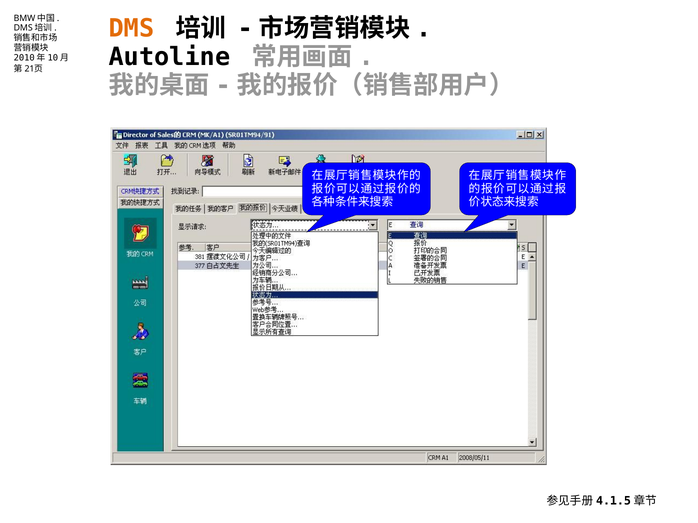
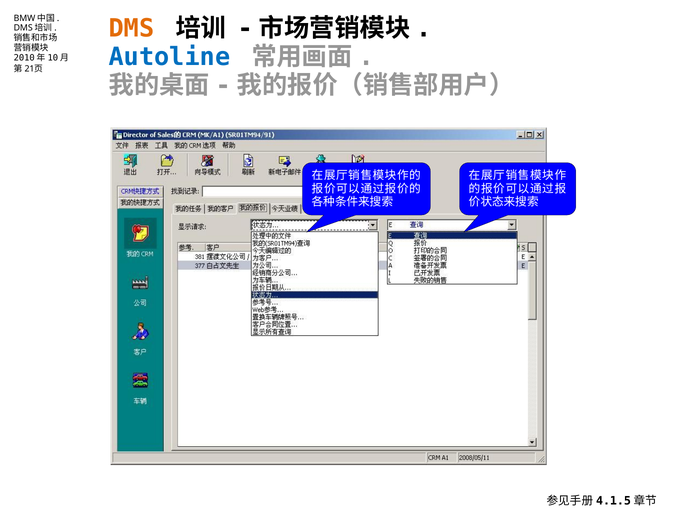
Autoline colour: black -> blue (169, 57)
